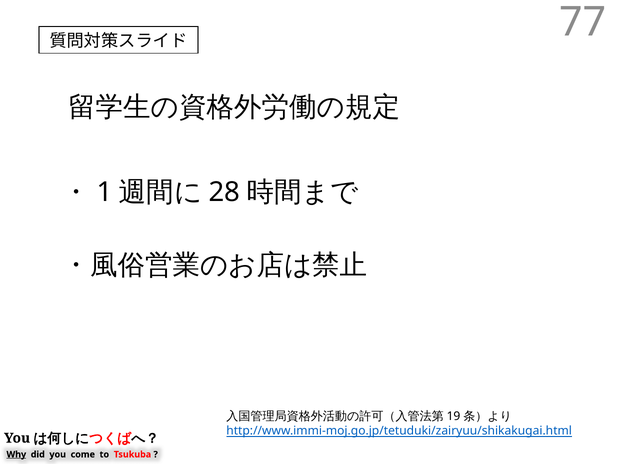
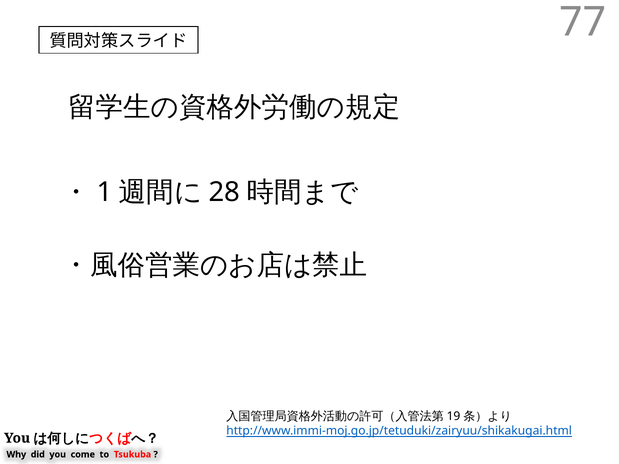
Why underline: present -> none (16, 455)
